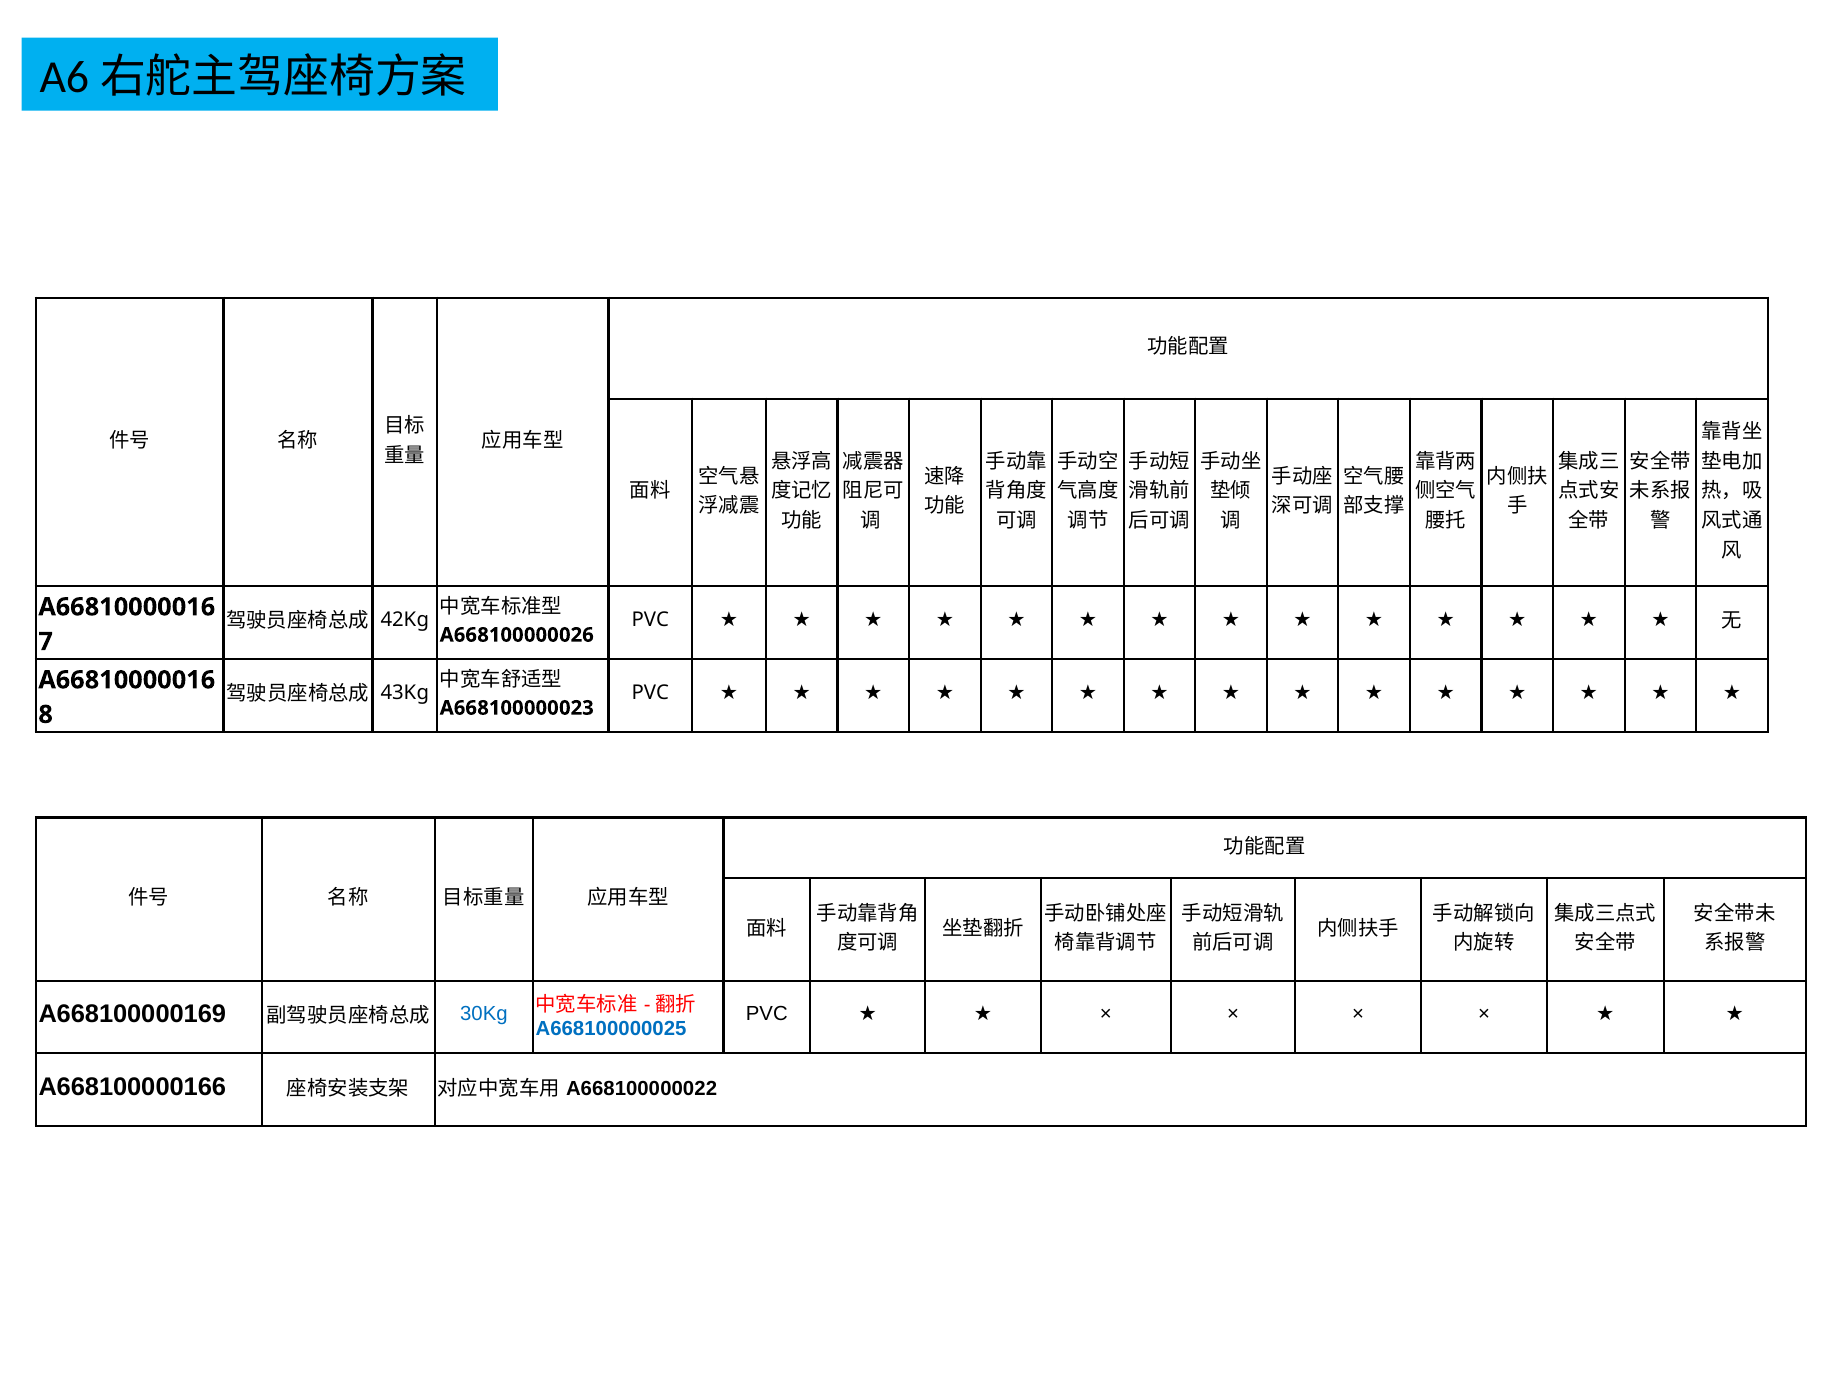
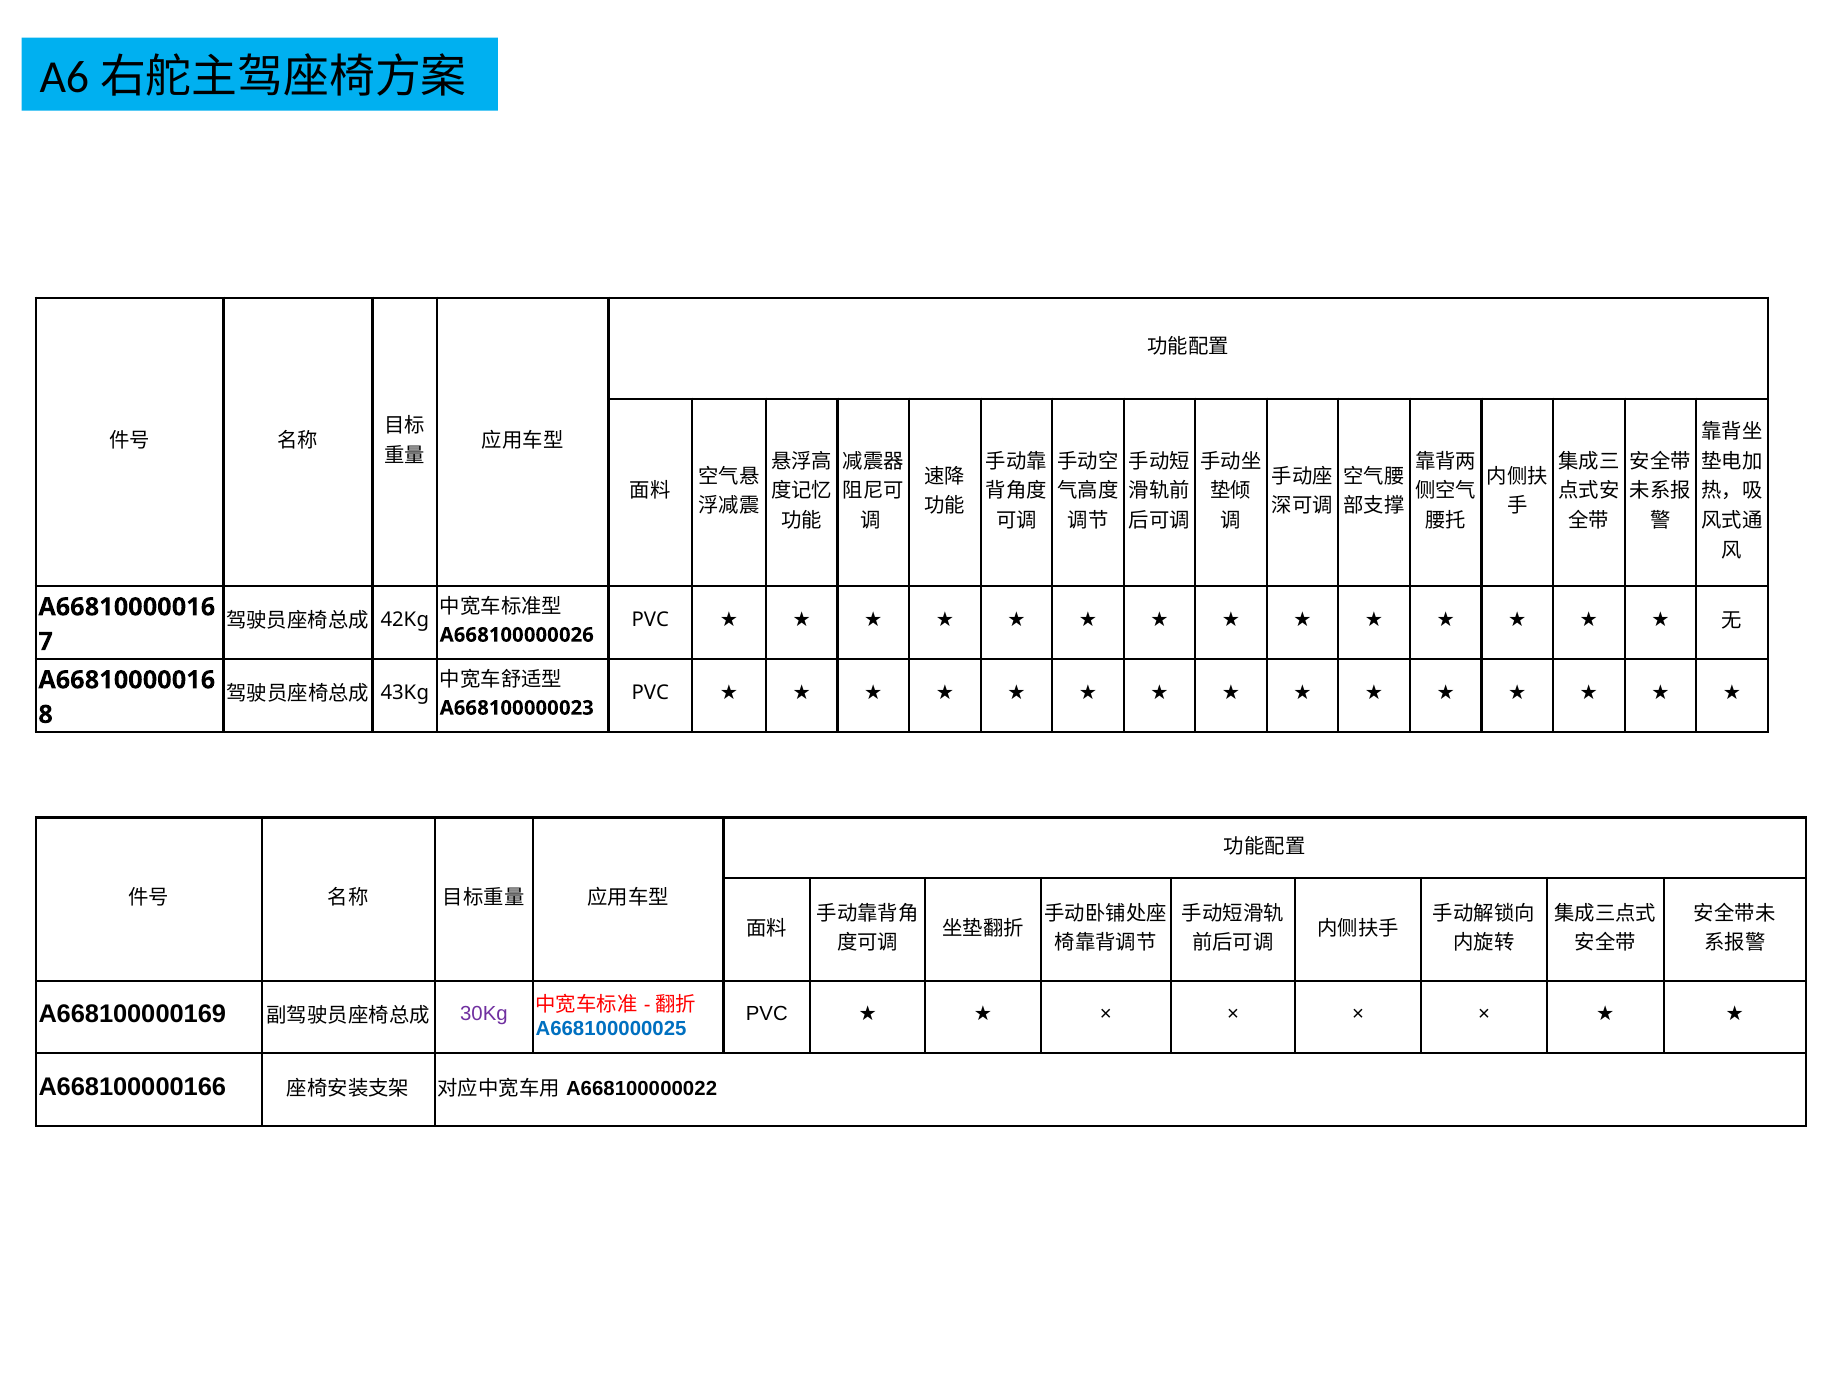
30Kg colour: blue -> purple (484, 1014)
